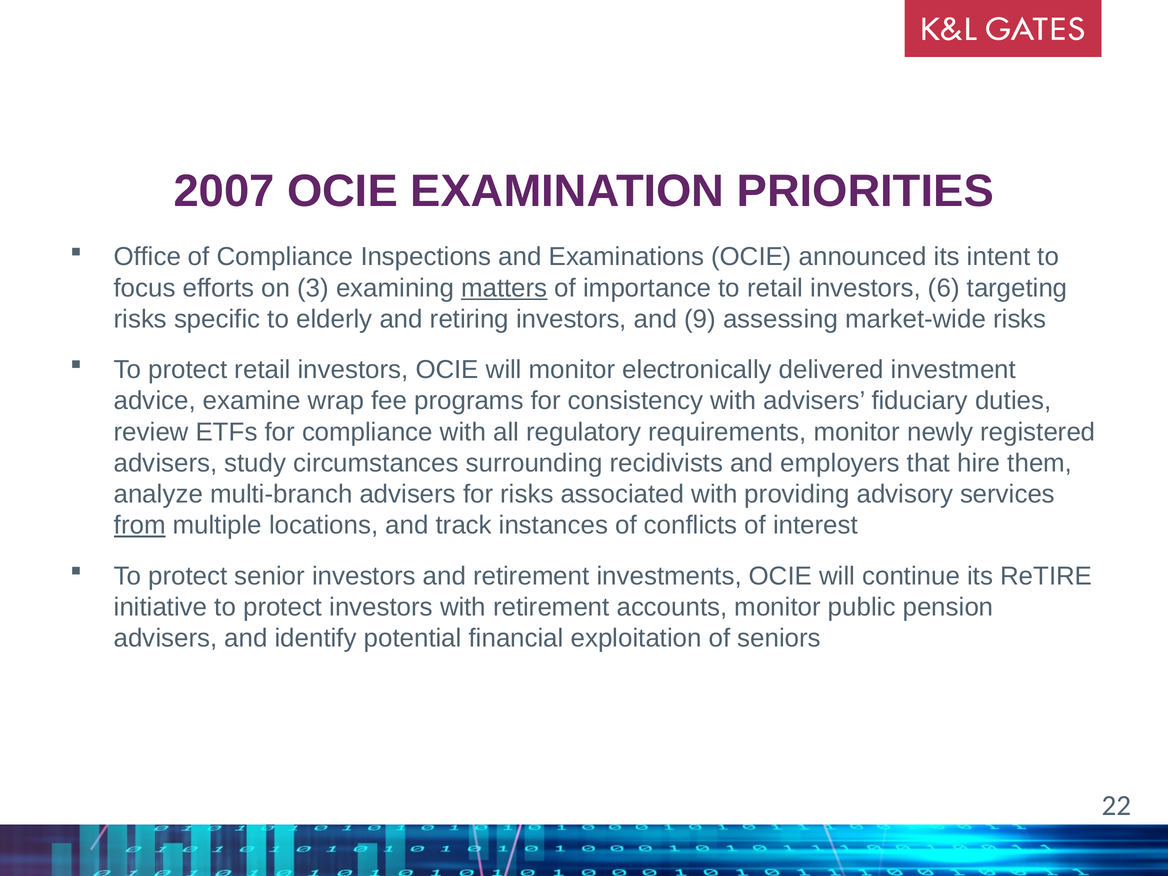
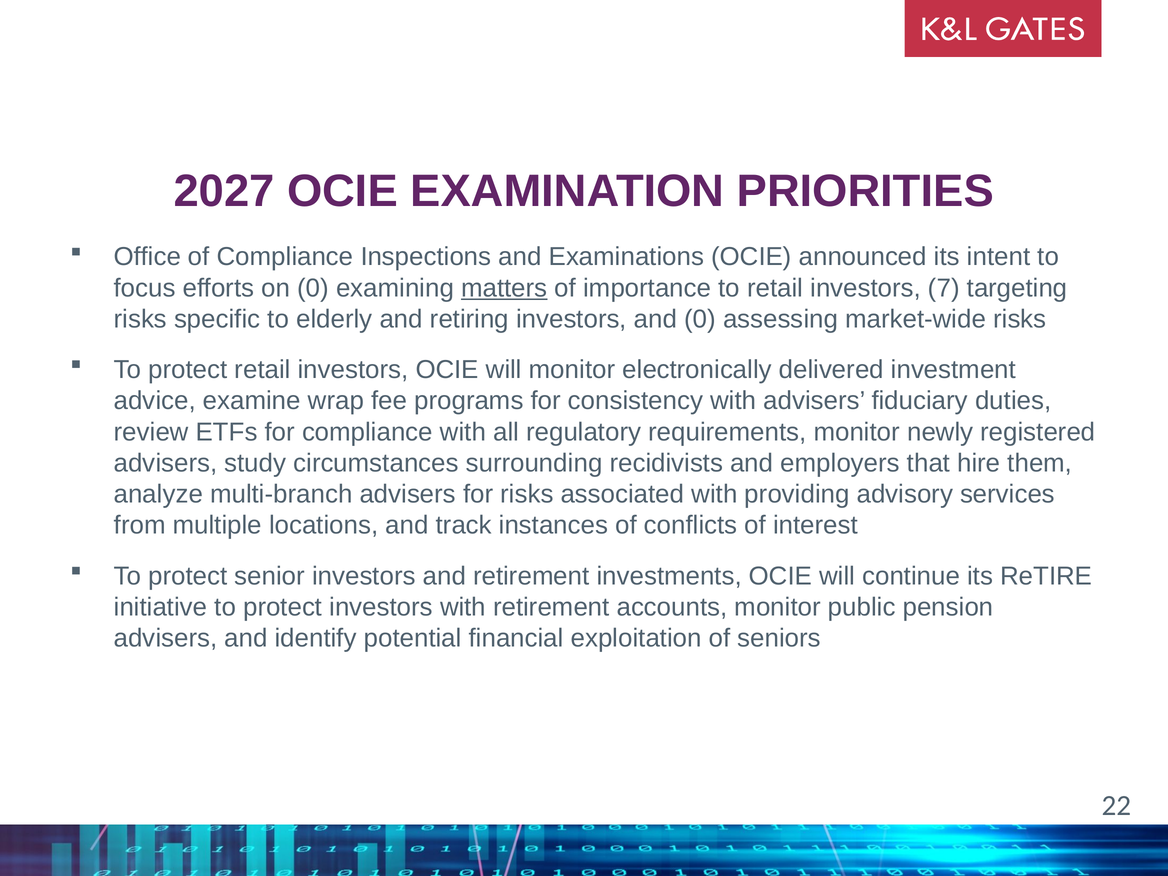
2007: 2007 -> 2027 (224, 191)
on 3: 3 -> 0 (313, 288)
6: 6 -> 7 (944, 288)
and 9: 9 -> 0 (700, 319)
from underline: present -> none (140, 525)
